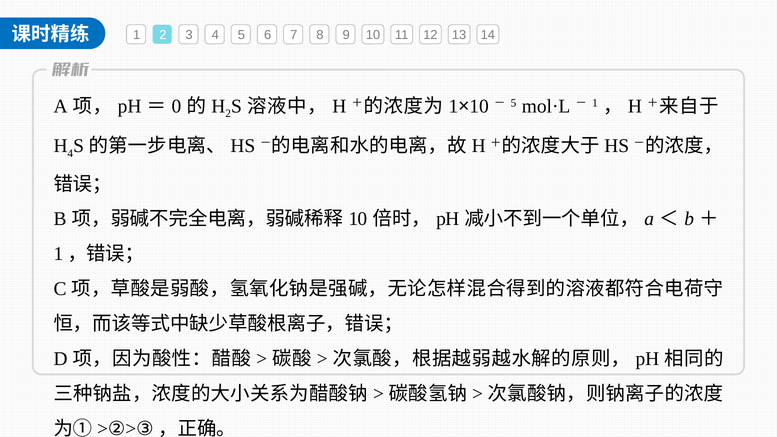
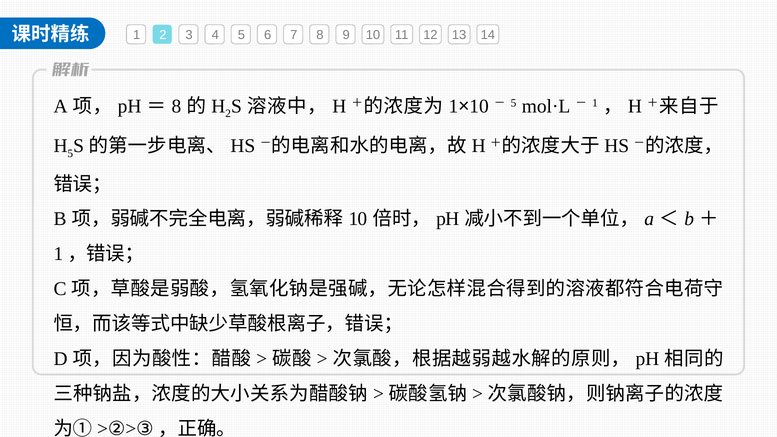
0: 0 -> 8 (176, 106)
4: 4 -> 5 (70, 154)
